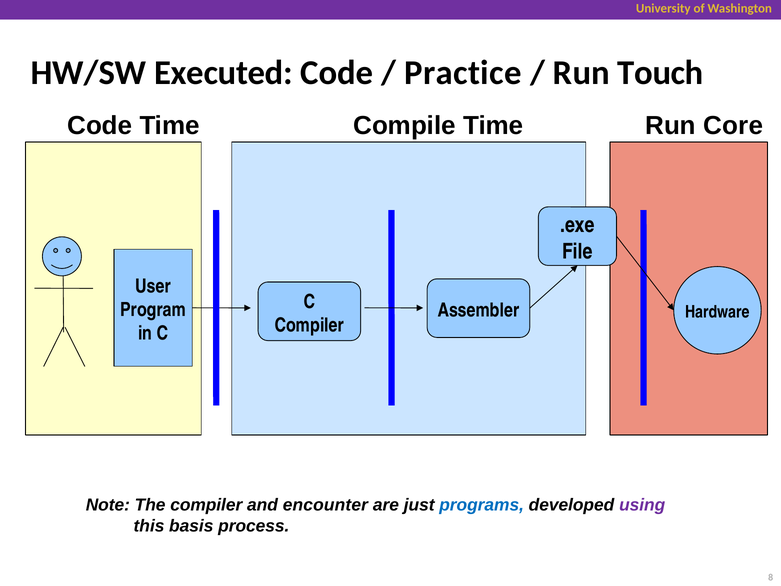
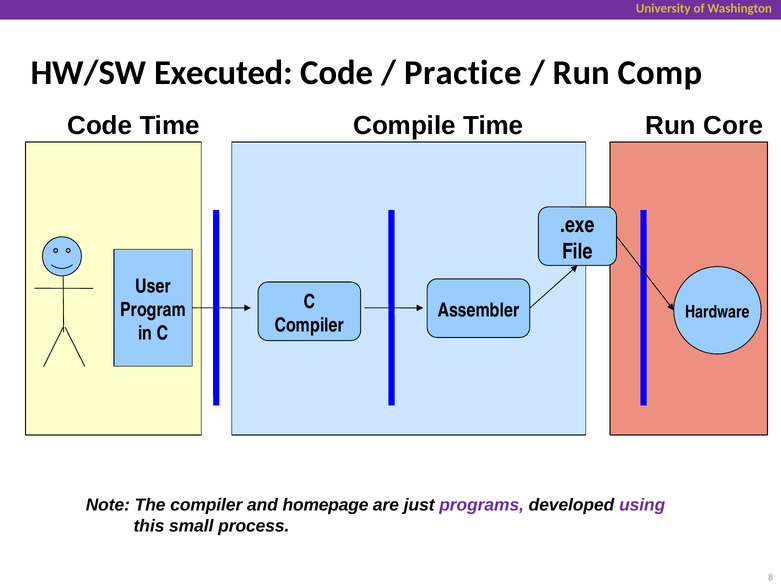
Touch: Touch -> Comp (660, 73)
encounter: encounter -> homepage (326, 505)
programs colour: blue -> purple (482, 505)
basis: basis -> small (191, 526)
